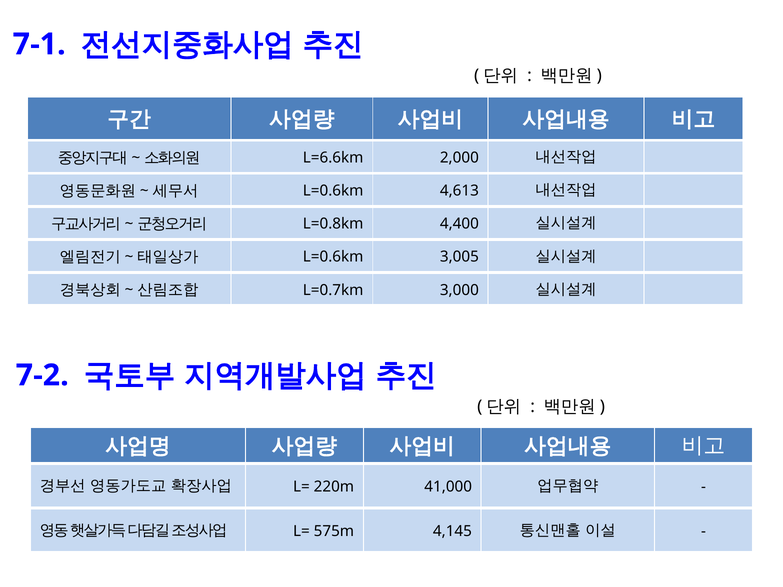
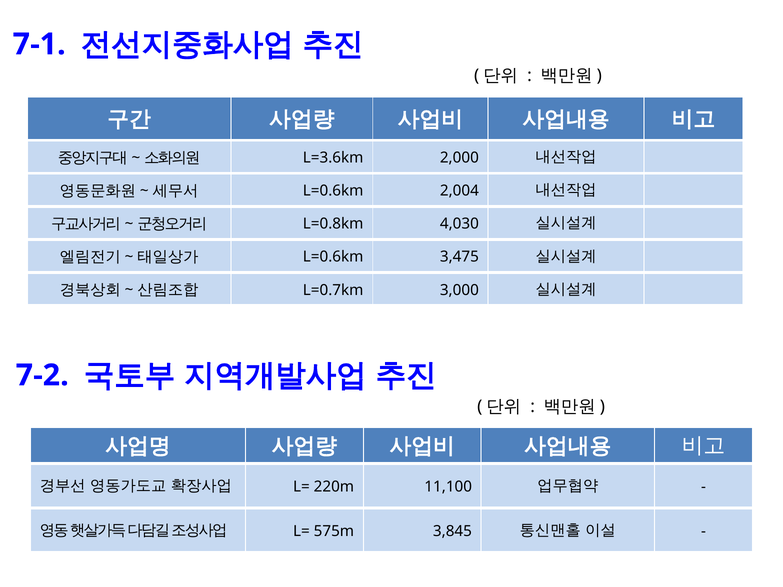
L=6.6km: L=6.6km -> L=3.6km (333, 158)
4,613: 4,613 -> 2,004 (459, 191)
4,400: 4,400 -> 4,030 (459, 224)
3,005: 3,005 -> 3,475 (459, 257)
41,000: 41,000 -> 11,100 (448, 487)
4,145: 4,145 -> 3,845 (452, 531)
